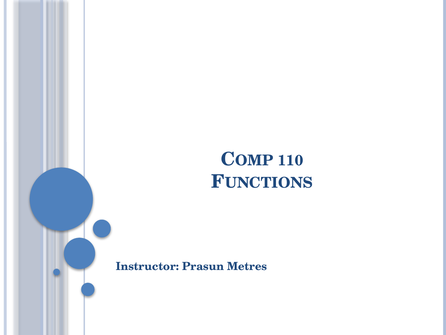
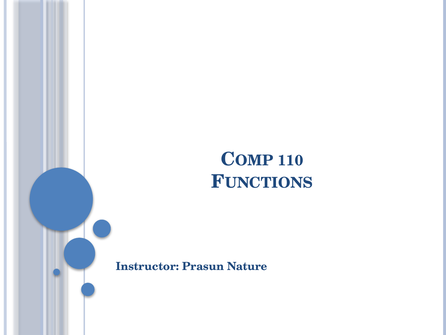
Metres: Metres -> Nature (247, 266)
